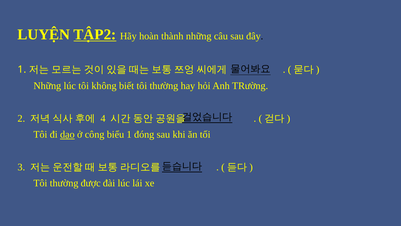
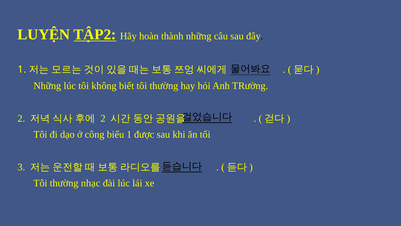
4: 4 -> 2 (103, 118)
dạo underline: present -> none (67, 134)
đóng: đóng -> được (144, 134)
được: được -> nhạc (91, 183)
